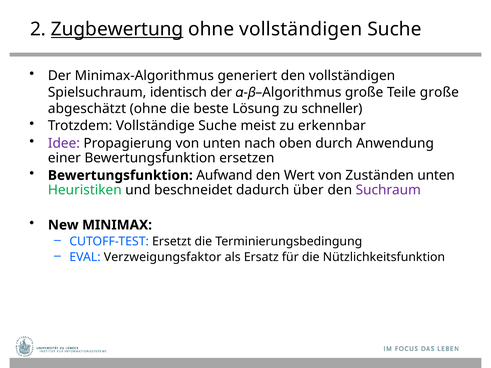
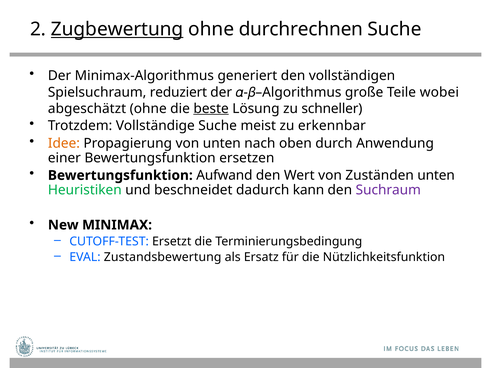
ohne vollständigen: vollständigen -> durchrechnen (301, 29)
identisch: identisch -> reduziert (178, 92)
Teile große: große -> wobei (439, 92)
beste underline: none -> present (211, 109)
Idee colour: purple -> orange (64, 143)
über: über -> kann (308, 190)
Verzweigungsfaktor: Verzweigungsfaktor -> Zustandsbewertung (163, 257)
